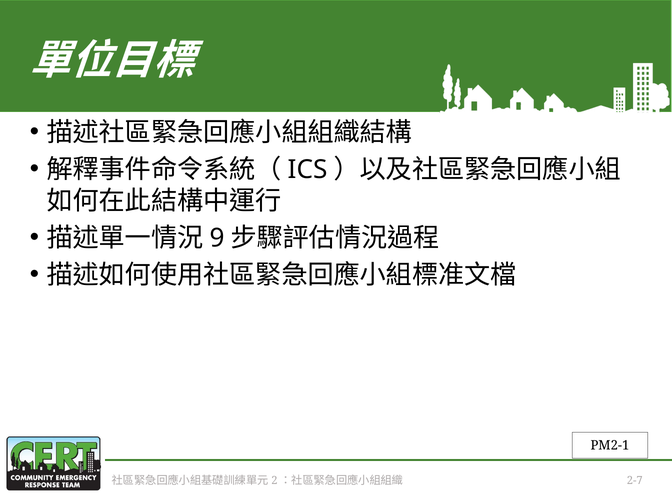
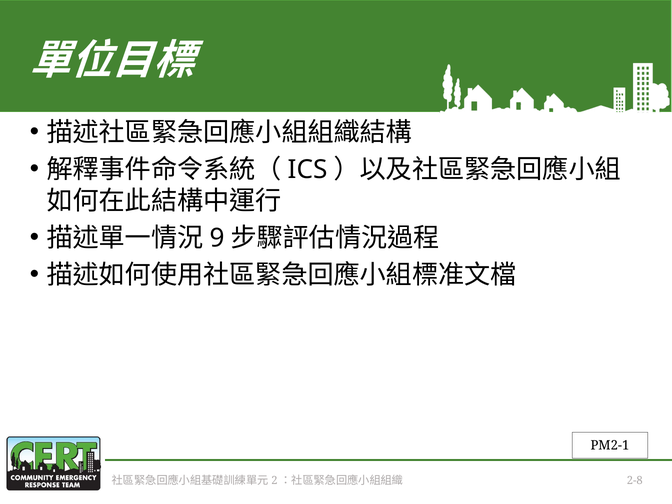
2-7: 2-7 -> 2-8 (635, 480)
